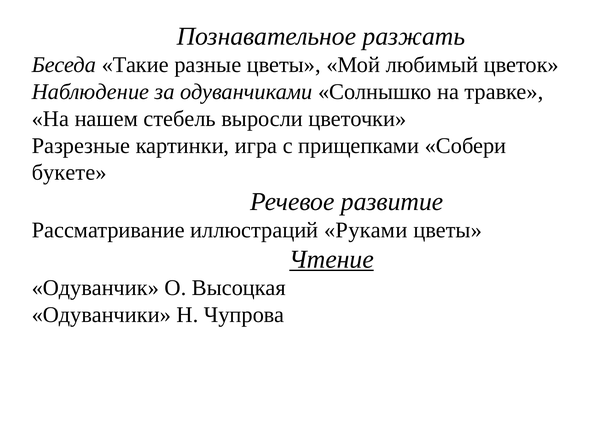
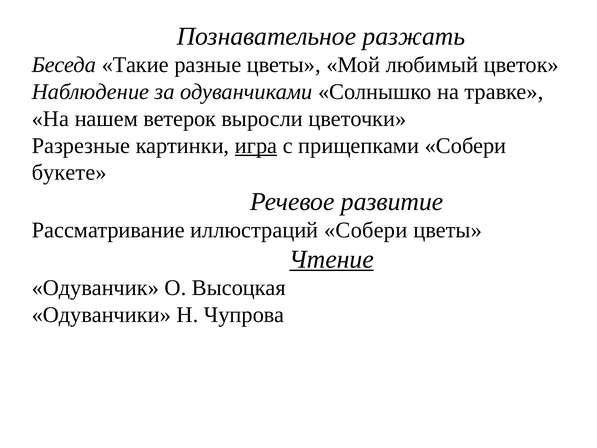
стебель: стебель -> ветерок (180, 119)
игра underline: none -> present (256, 146)
иллюстраций Руками: Руками -> Собери (366, 230)
